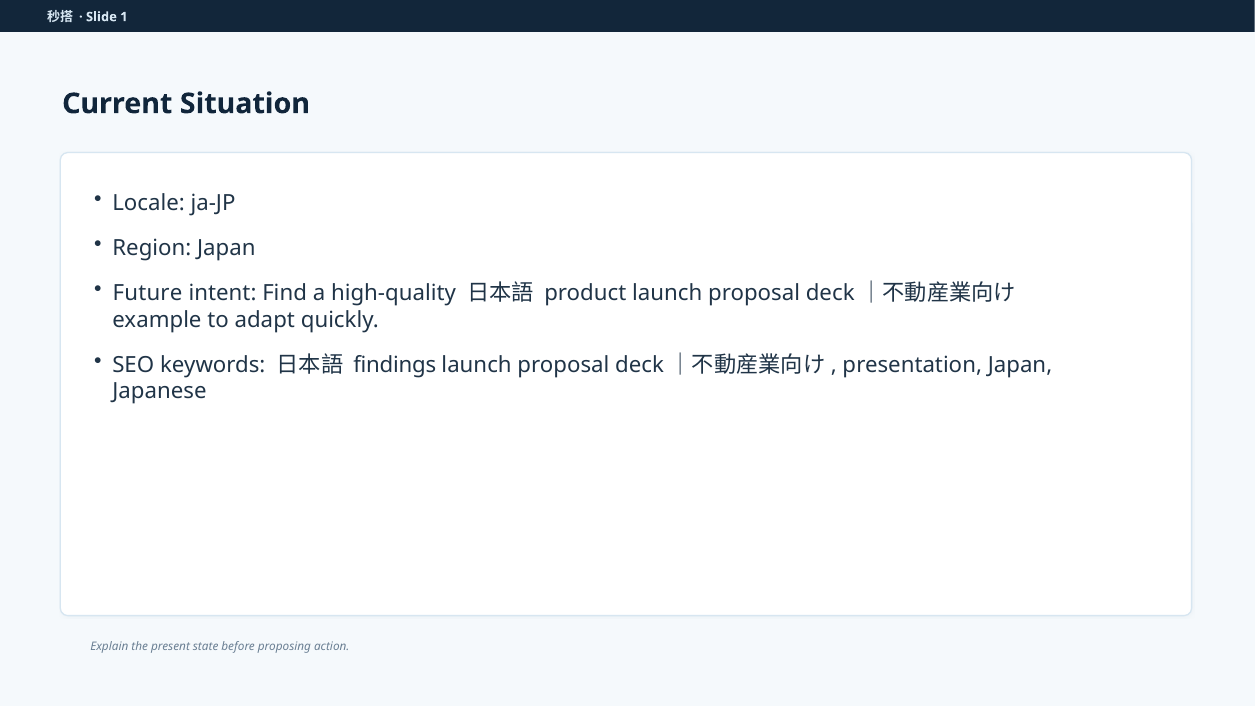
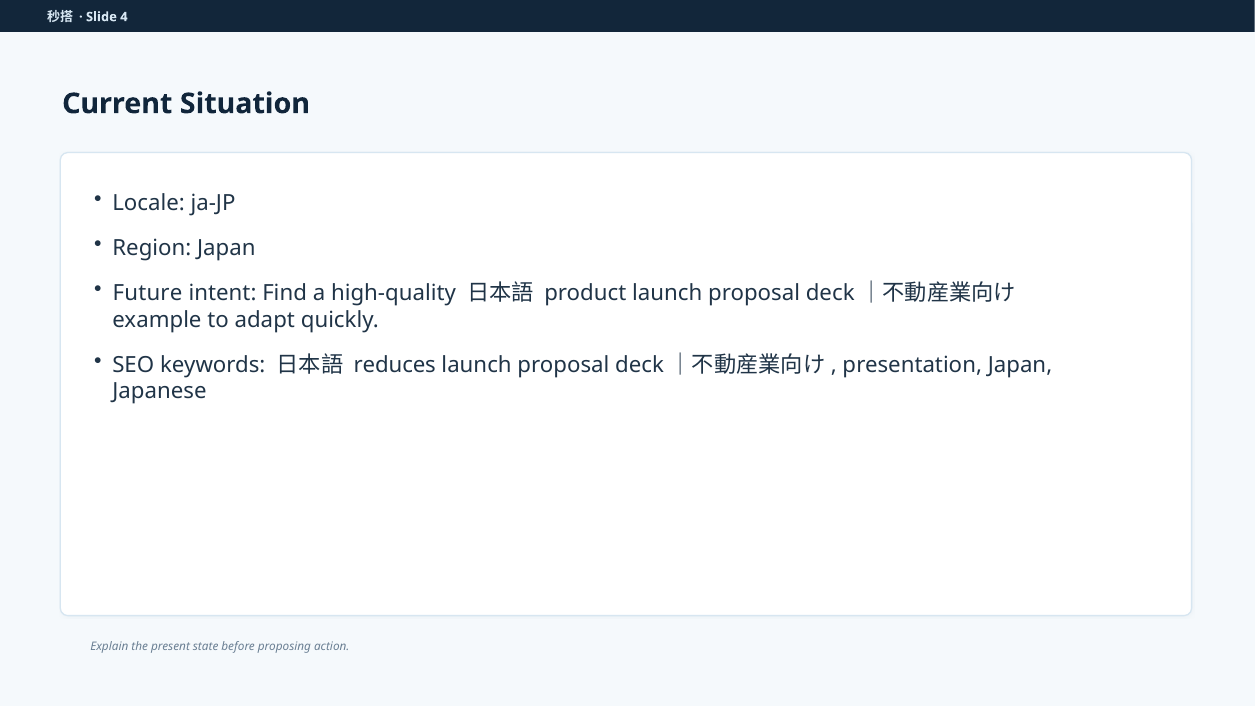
1: 1 -> 4 (124, 17)
findings: findings -> reduces (395, 365)
